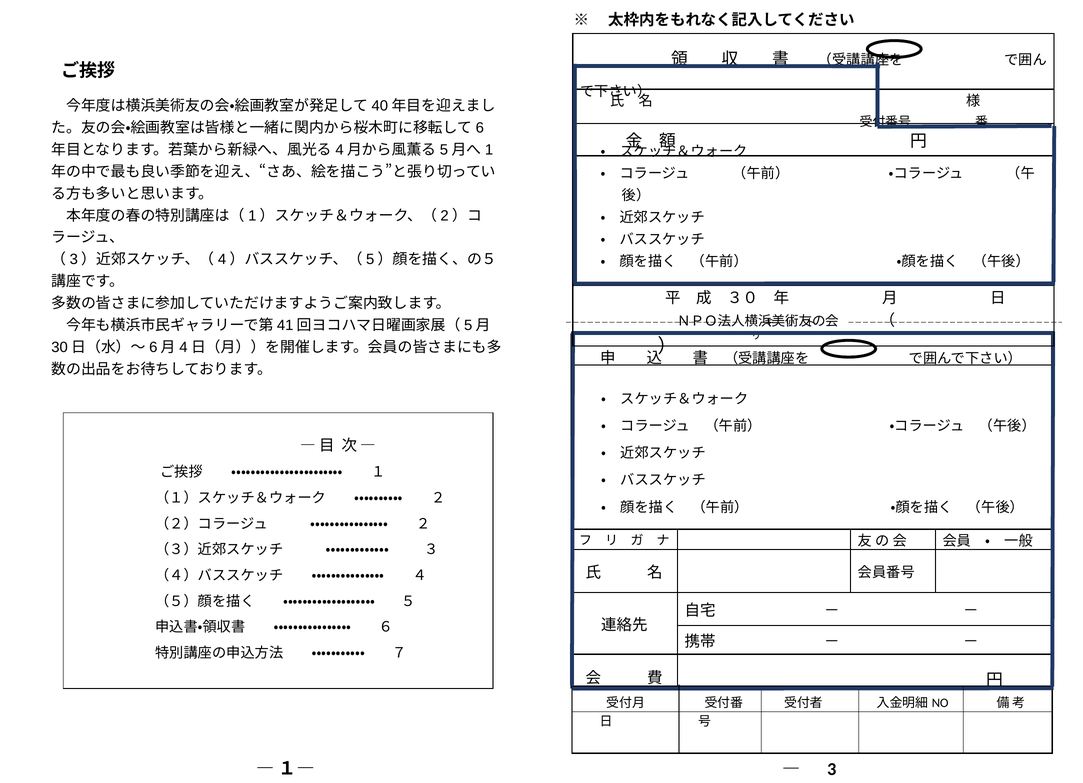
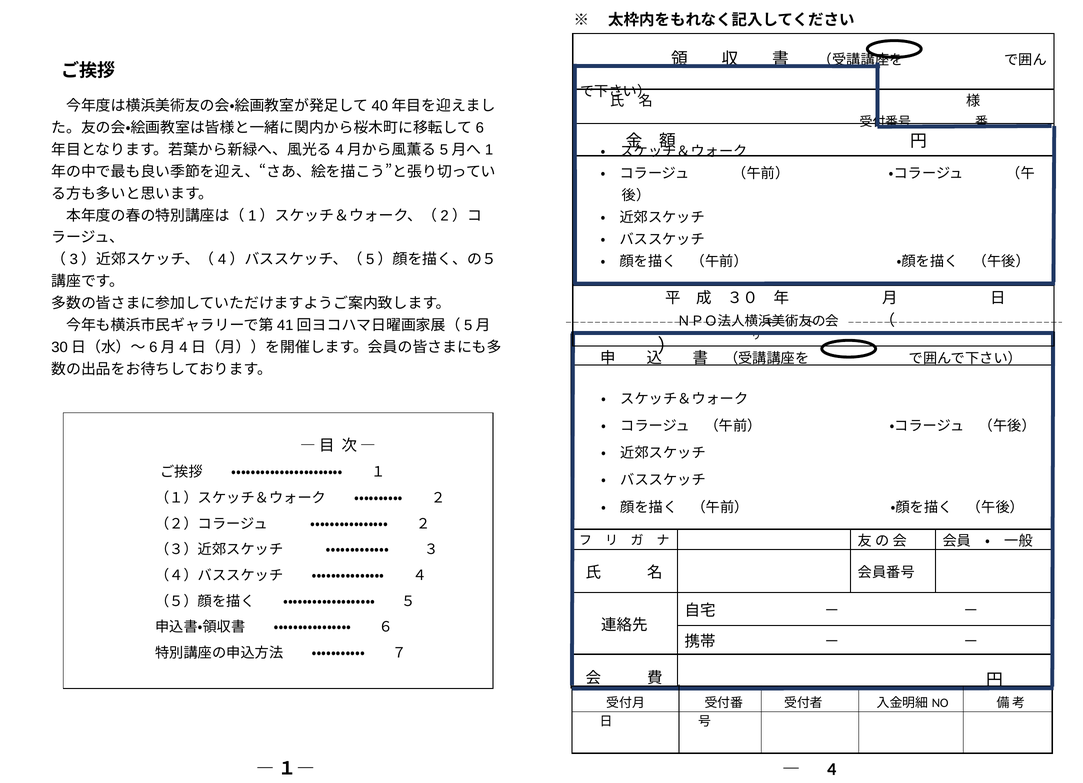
3: 3 -> 4 (832, 769)
